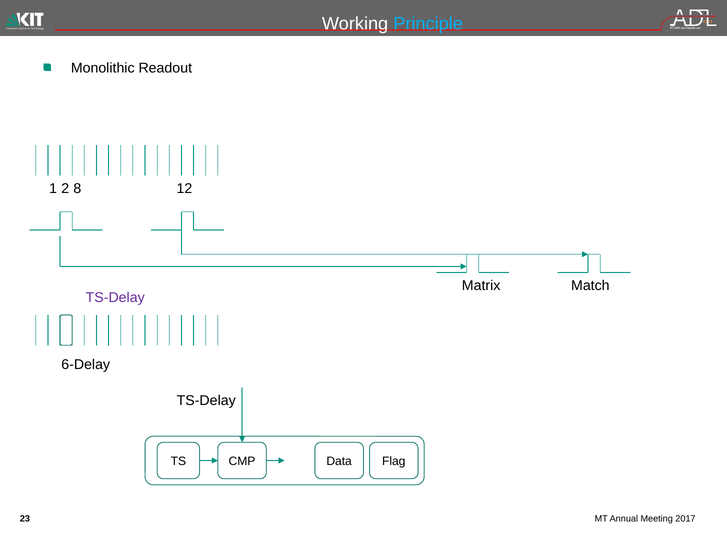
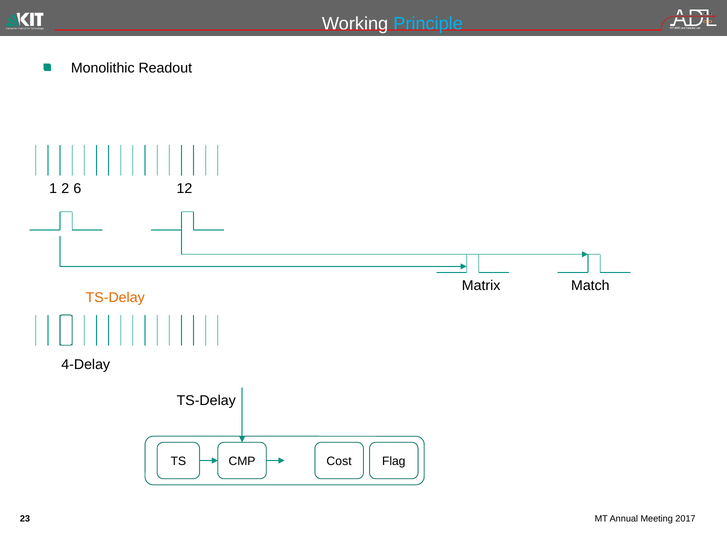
8: 8 -> 6 (77, 189)
TS-Delay colour: purple -> orange (115, 298)
6-Delay: 6-Delay -> 4-Delay (86, 365)
Data: Data -> Cost (339, 462)
